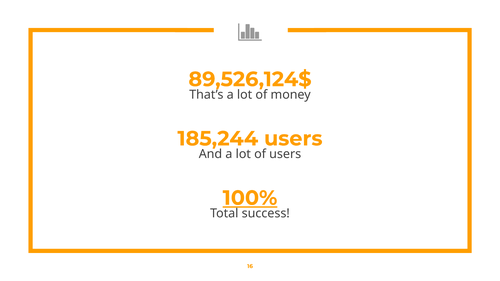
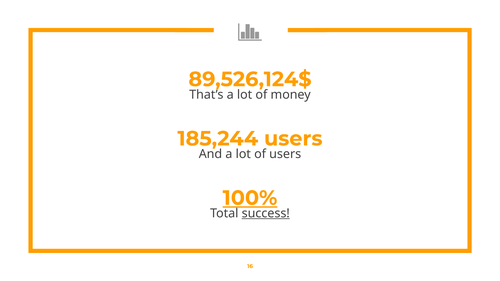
success underline: none -> present (266, 213)
